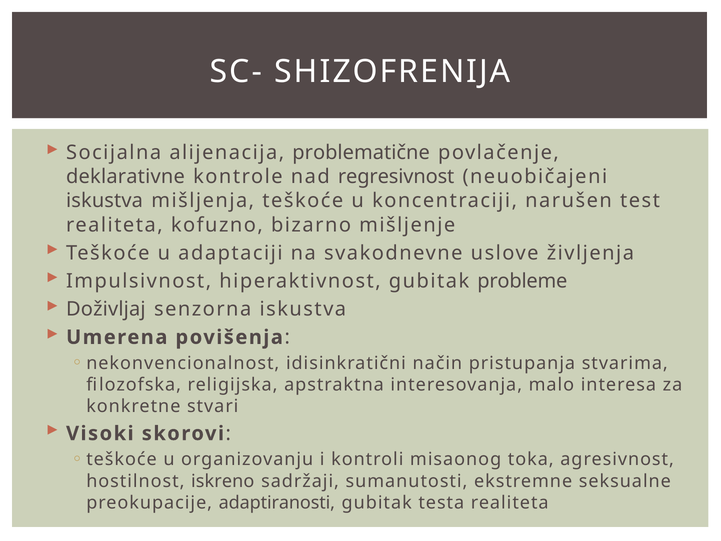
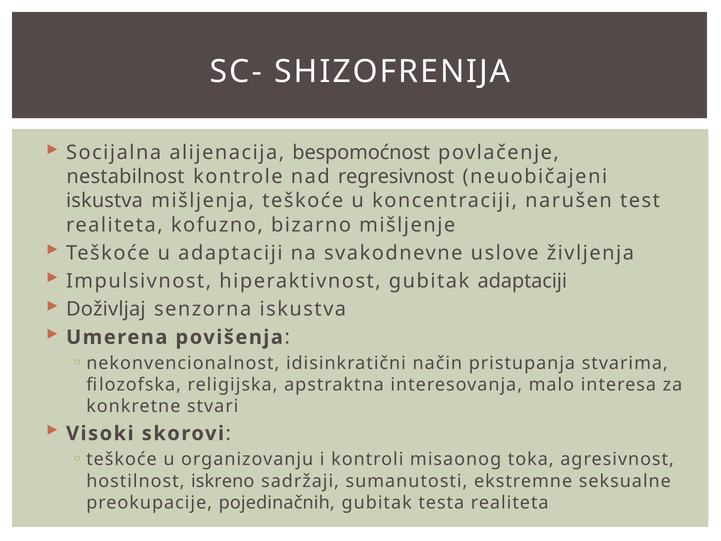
problematične: problematične -> bespomoćnost (361, 153)
deklarativne: deklarativne -> nestabilnost (125, 177)
gubitak probleme: probleme -> adaptaciji (522, 281)
adaptiranosti: adaptiranosti -> pojedinačnih (277, 502)
